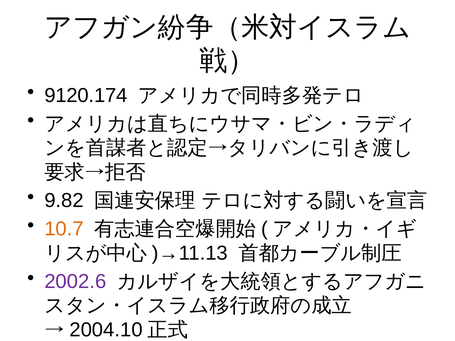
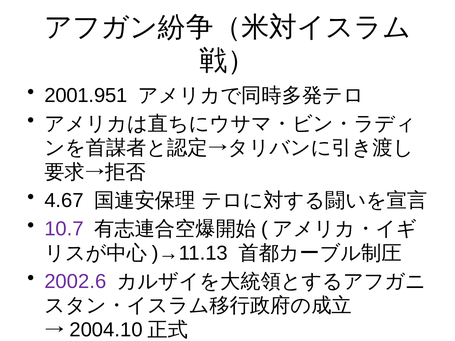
9120.174: 9120.174 -> 2001.951 (86, 95)
9.82: 9.82 -> 4.67 (64, 201)
10.7 colour: orange -> purple (64, 229)
